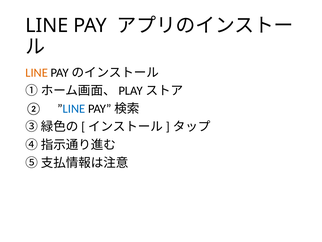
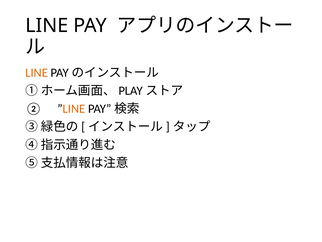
LINE colour: blue -> orange (74, 109)
